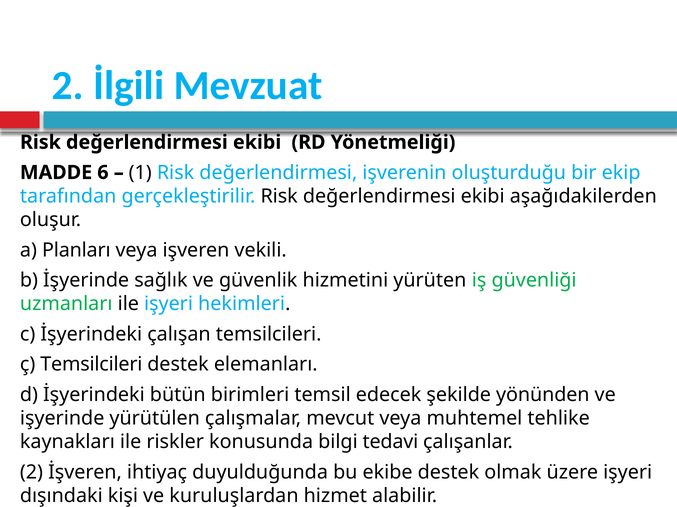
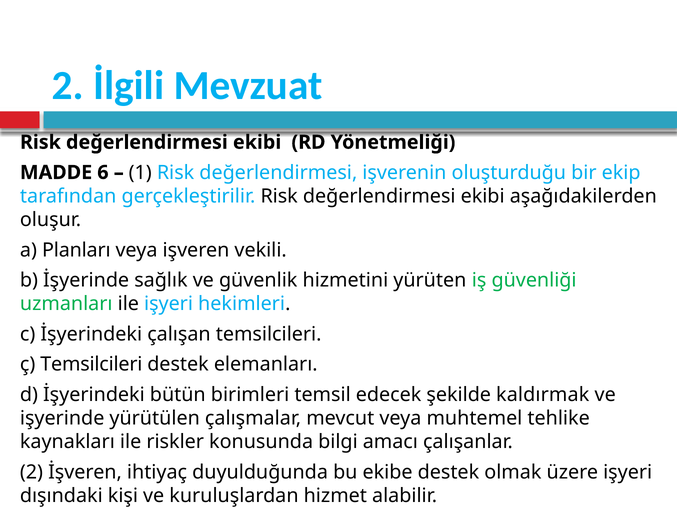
yönünden: yönünden -> kaldırmak (543, 395)
tedavi: tedavi -> amacı (390, 443)
